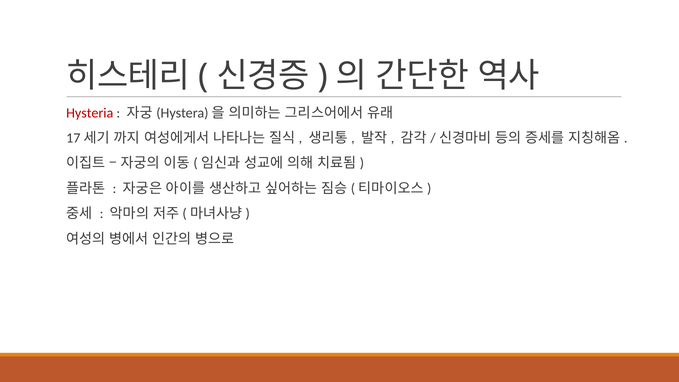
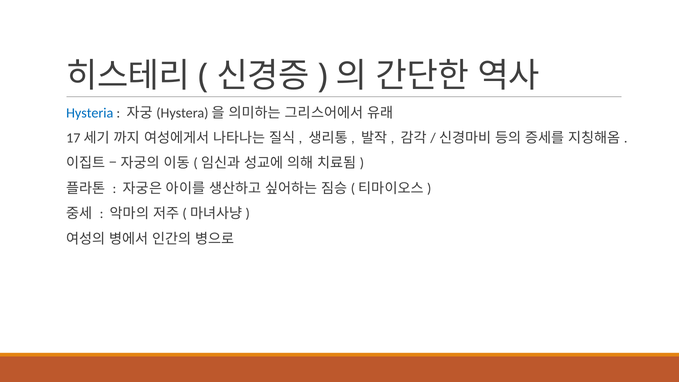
Hysteria colour: red -> blue (90, 113)
